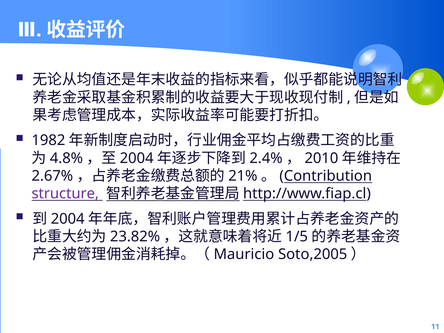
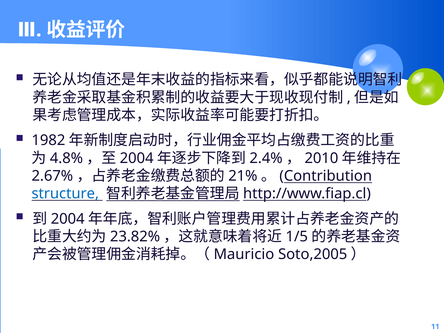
structure colour: purple -> blue (65, 194)
